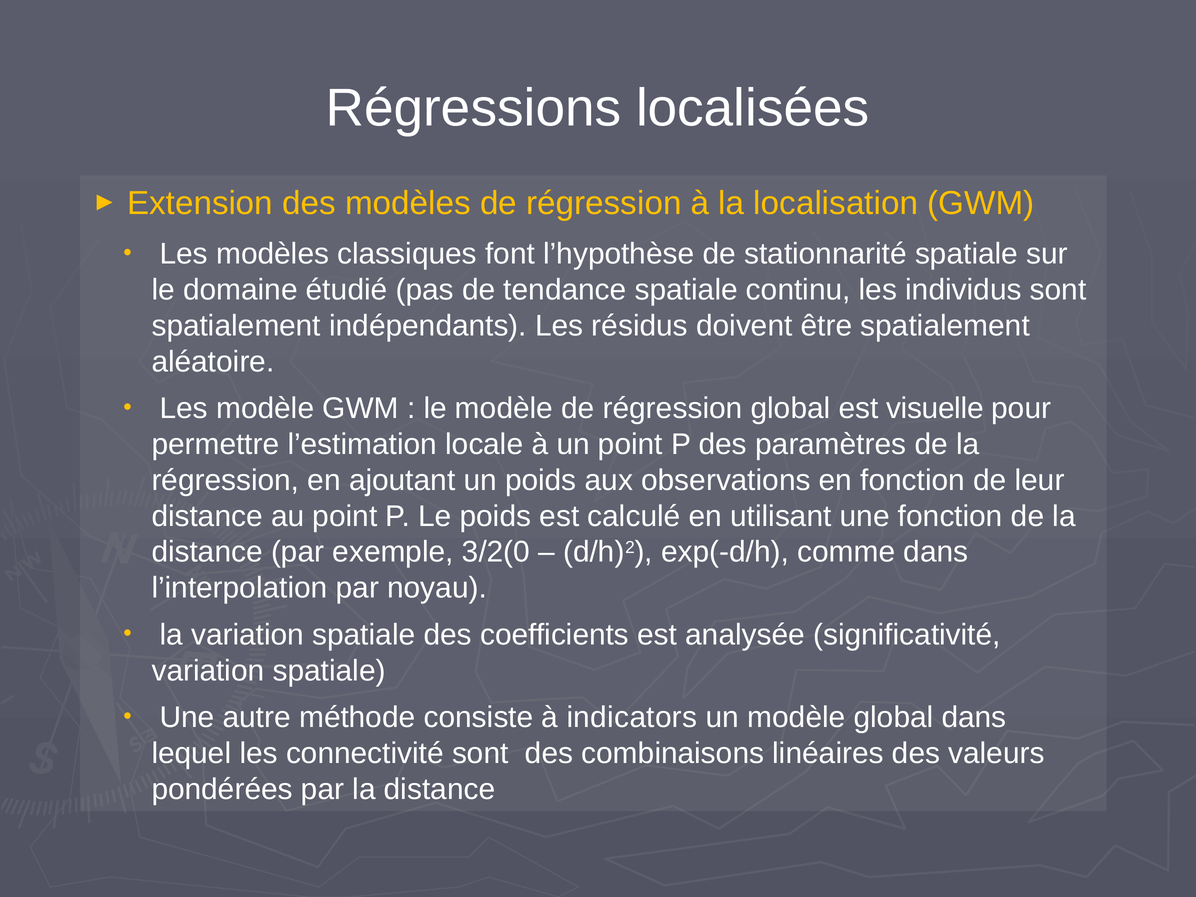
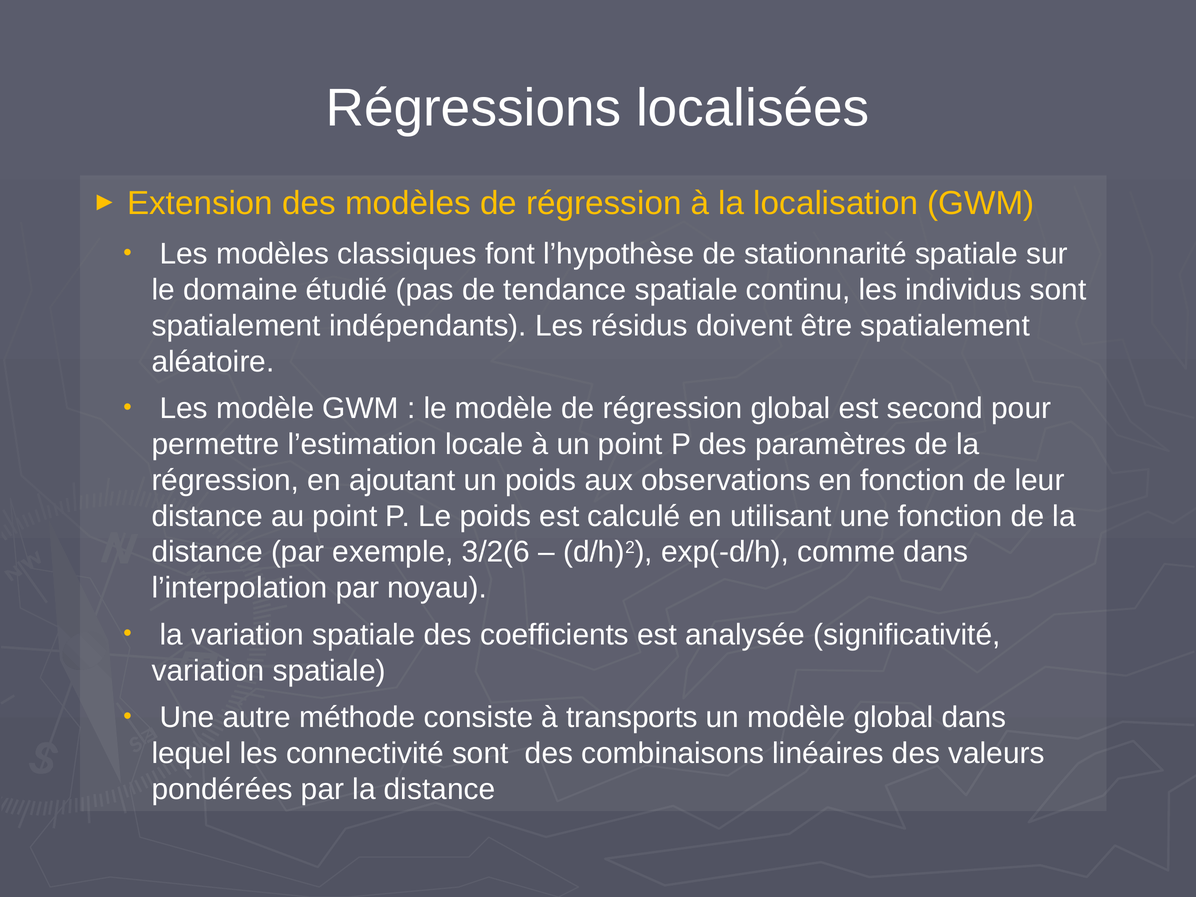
visuelle: visuelle -> second (935, 409)
3/2(0: 3/2(0 -> 3/2(6 (496, 552)
indicators: indicators -> transports (632, 718)
